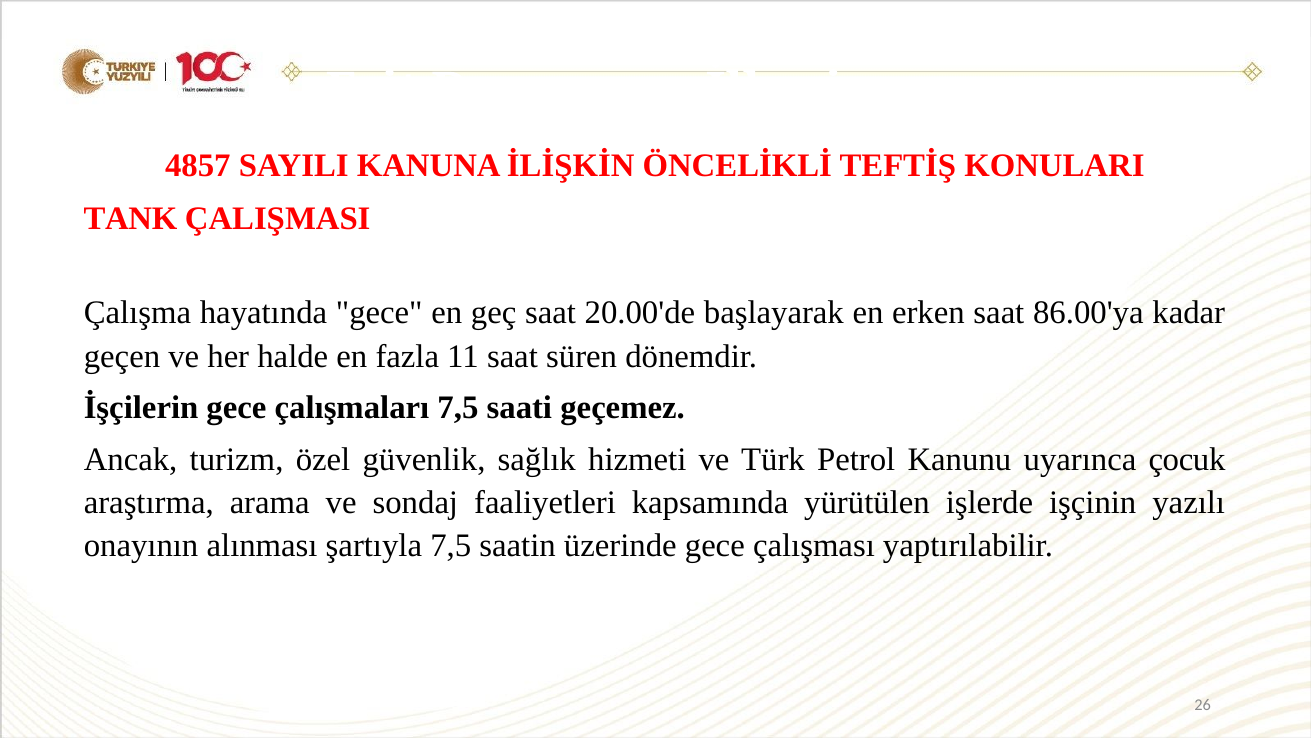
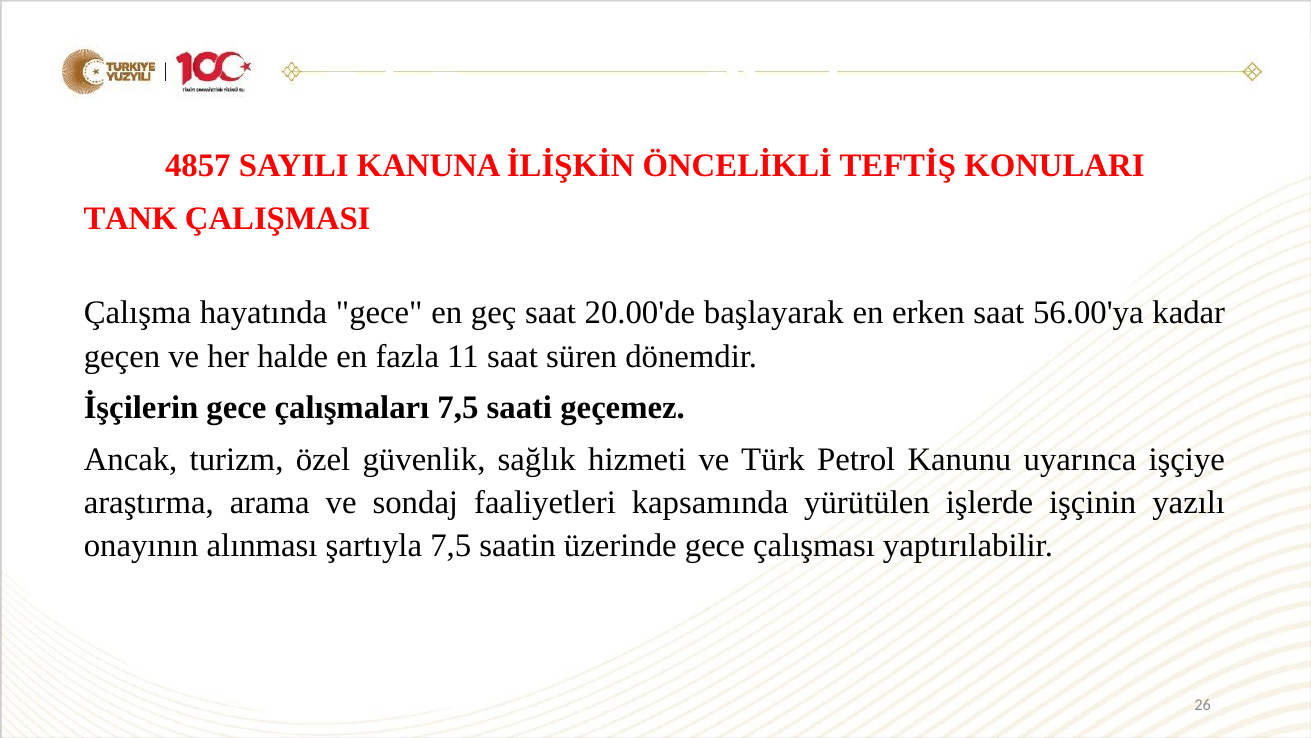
86.00'ya: 86.00'ya -> 56.00'ya (1088, 313)
çocuk: çocuk -> işçiye (1187, 459)
